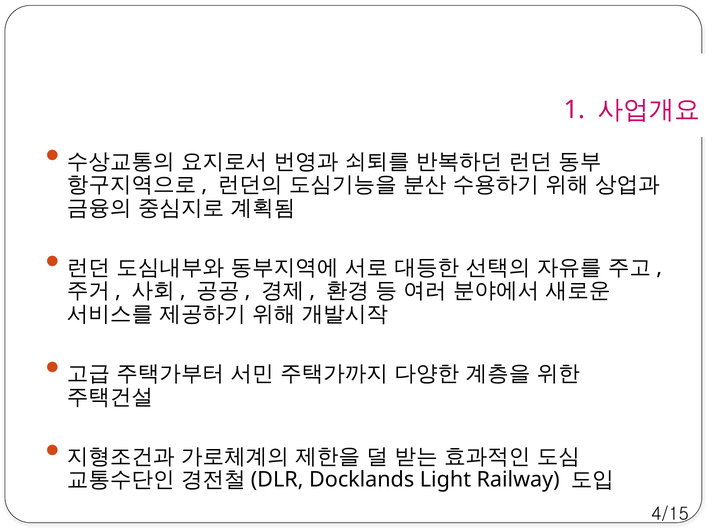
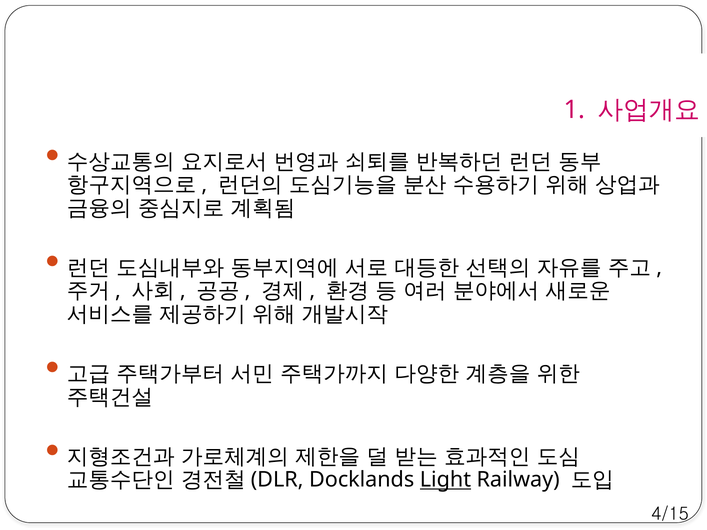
Light underline: none -> present (445, 480)
